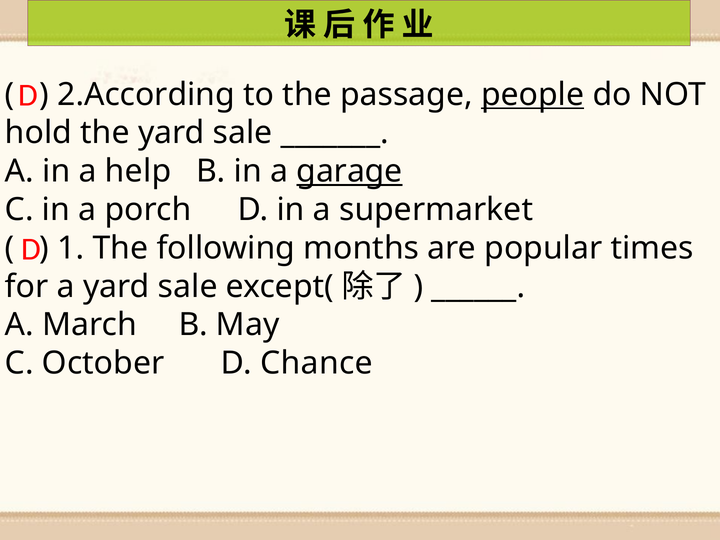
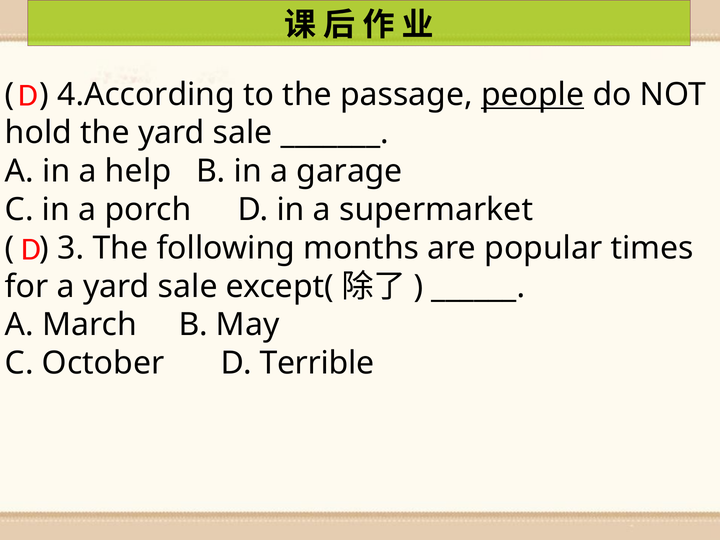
2.According: 2.According -> 4.According (146, 94)
garage underline: present -> none (349, 171)
1: 1 -> 3 (71, 248)
Chance: Chance -> Terrible (317, 363)
